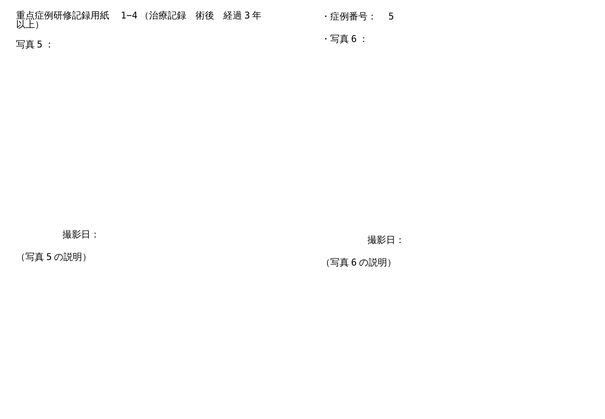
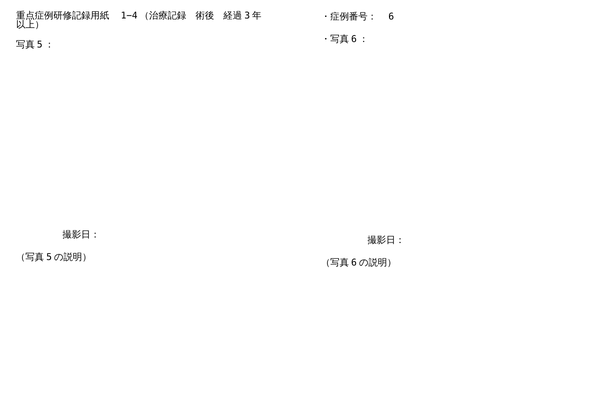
5: 5 -> 6 (391, 17)
